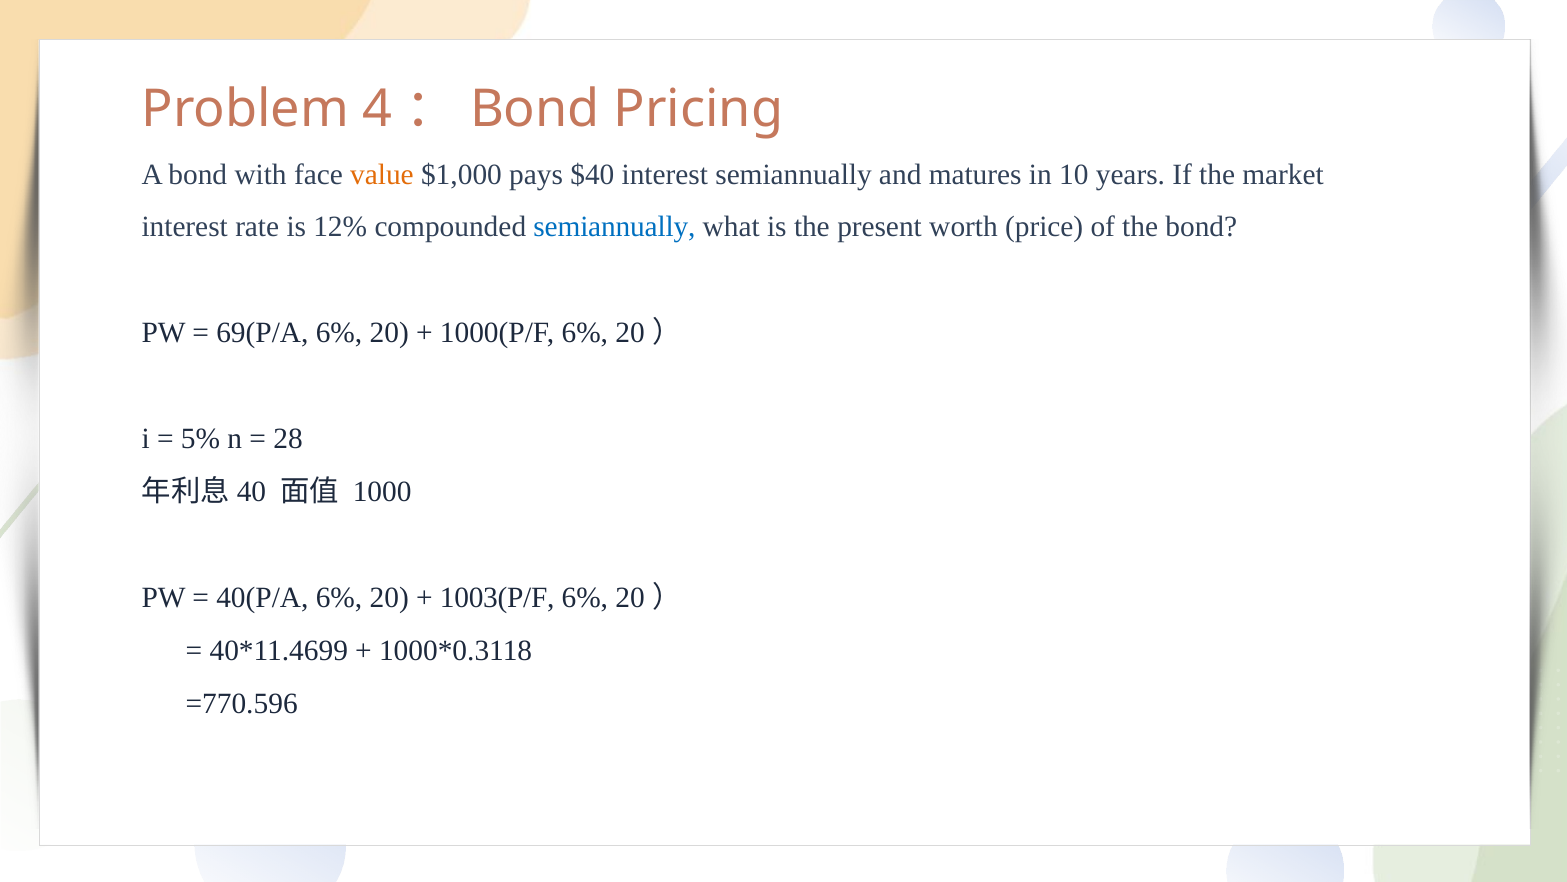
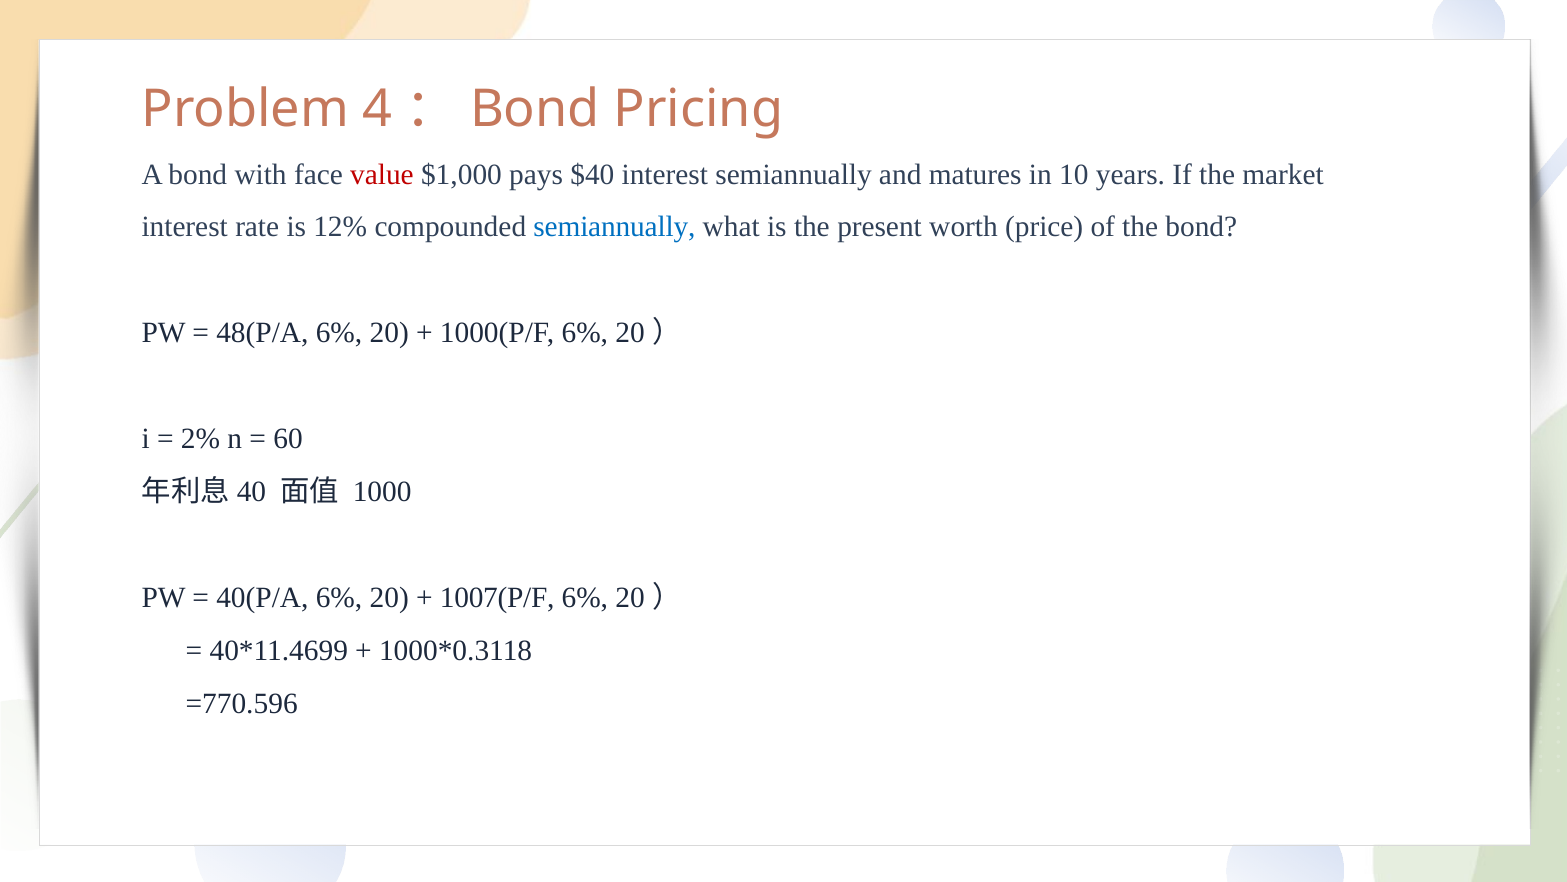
value colour: orange -> red (382, 174)
69(P/A: 69(P/A -> 48(P/A (262, 333)
5%: 5% -> 2% (201, 439)
28: 28 -> 60 (288, 439)
1003(P/F: 1003(P/F -> 1007(P/F (497, 597)
